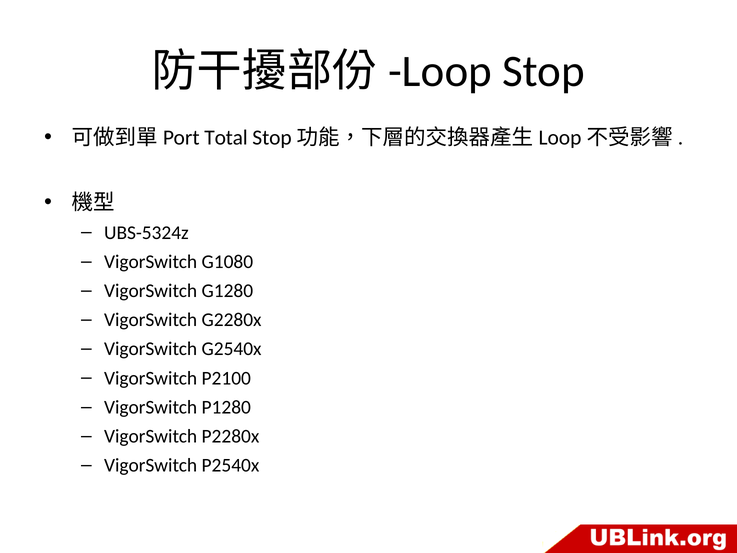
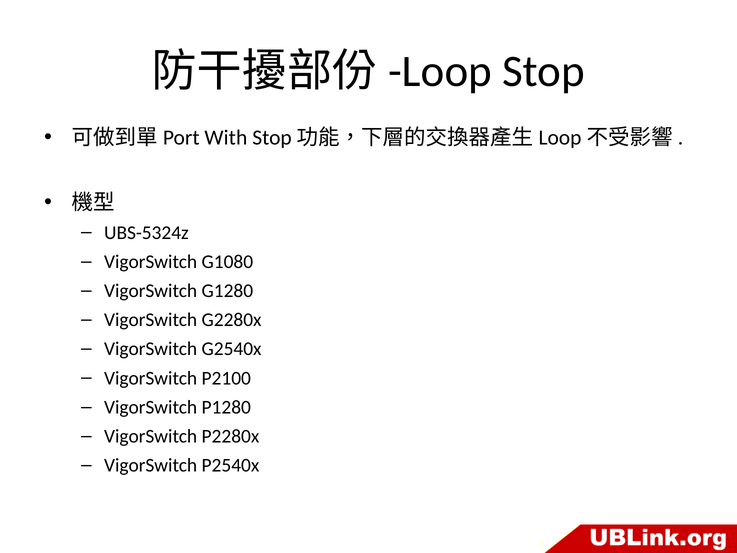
Total: Total -> With (226, 138)
